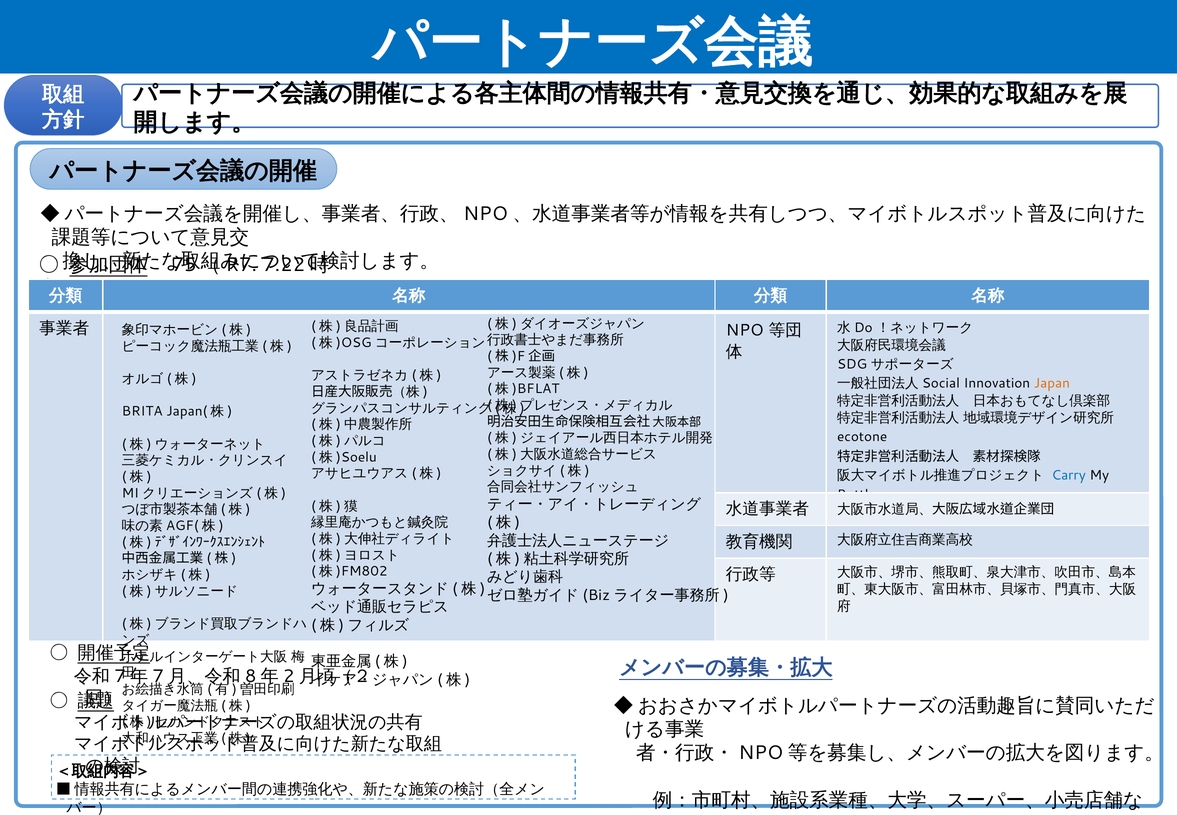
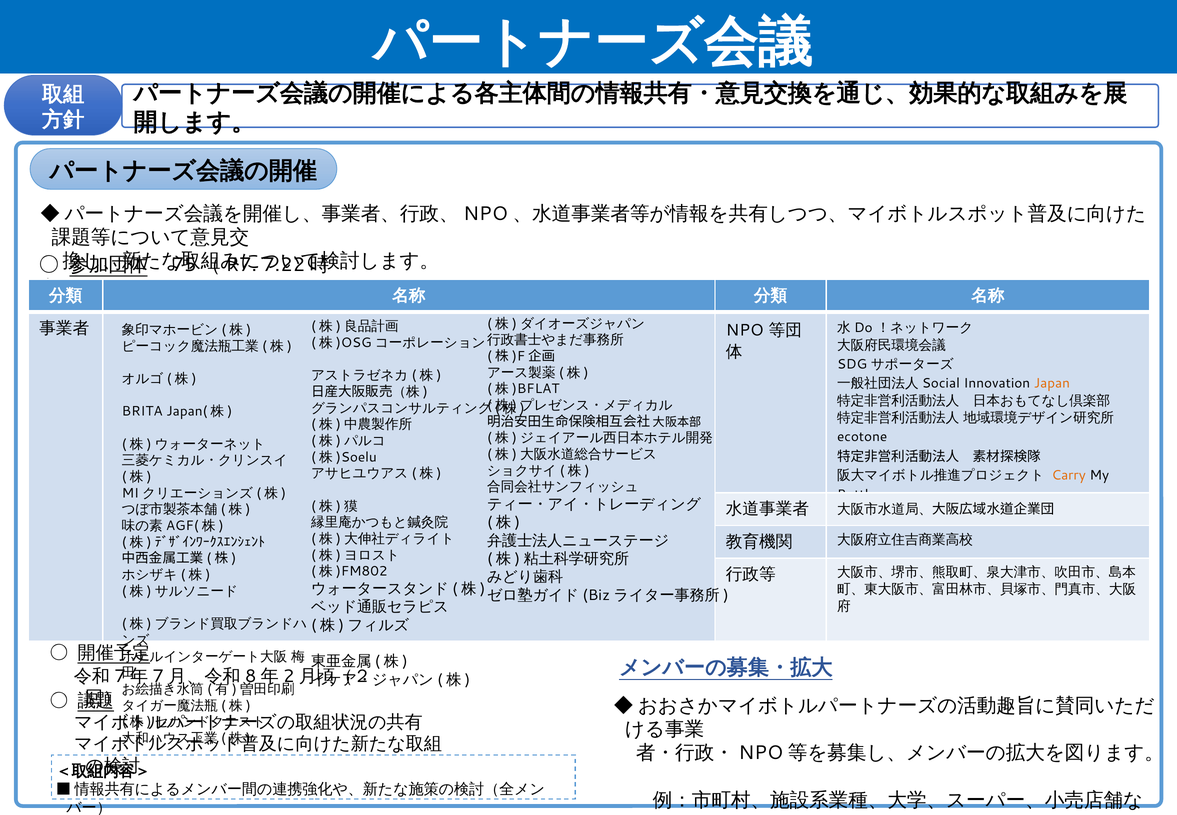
Carry colour: blue -> orange (1069, 475)
